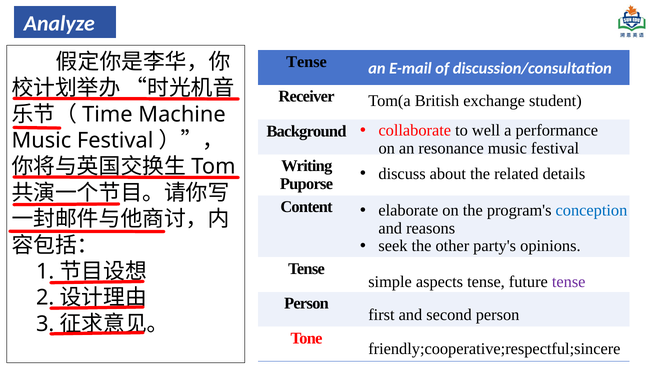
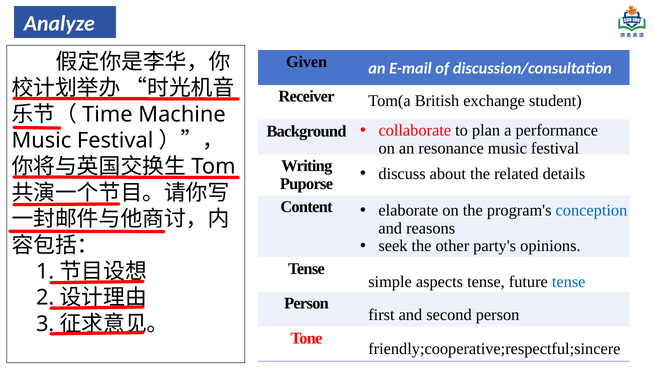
Tense: Tense -> Given (307, 62)
well: well -> plan (486, 130)
tense colour: purple -> blue (569, 282)
